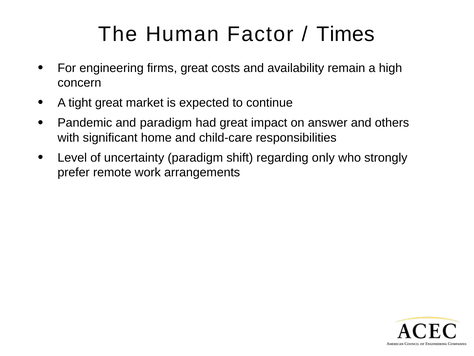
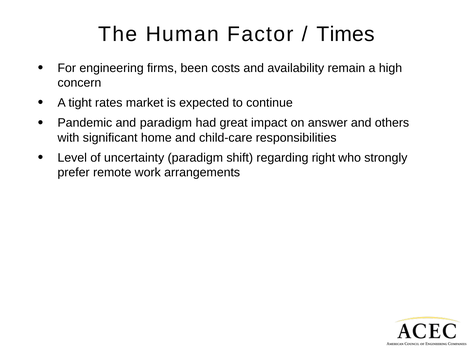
firms great: great -> been (194, 68)
tight great: great -> rates (109, 103)
only: only -> right (323, 158)
